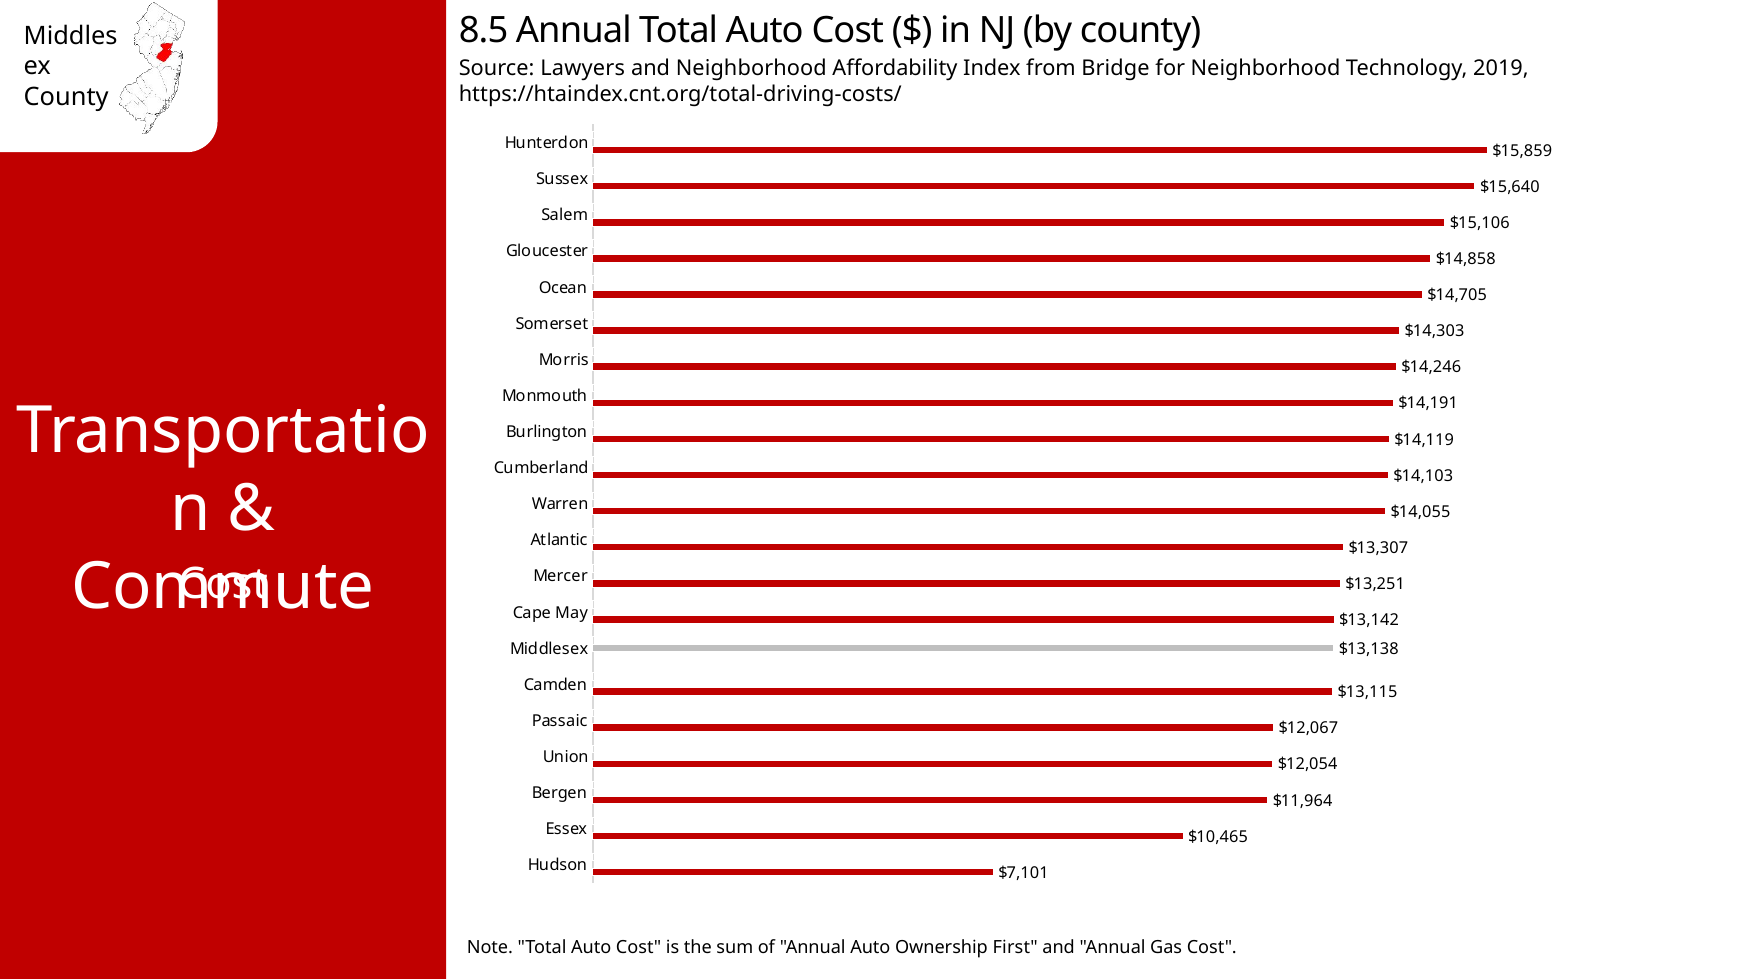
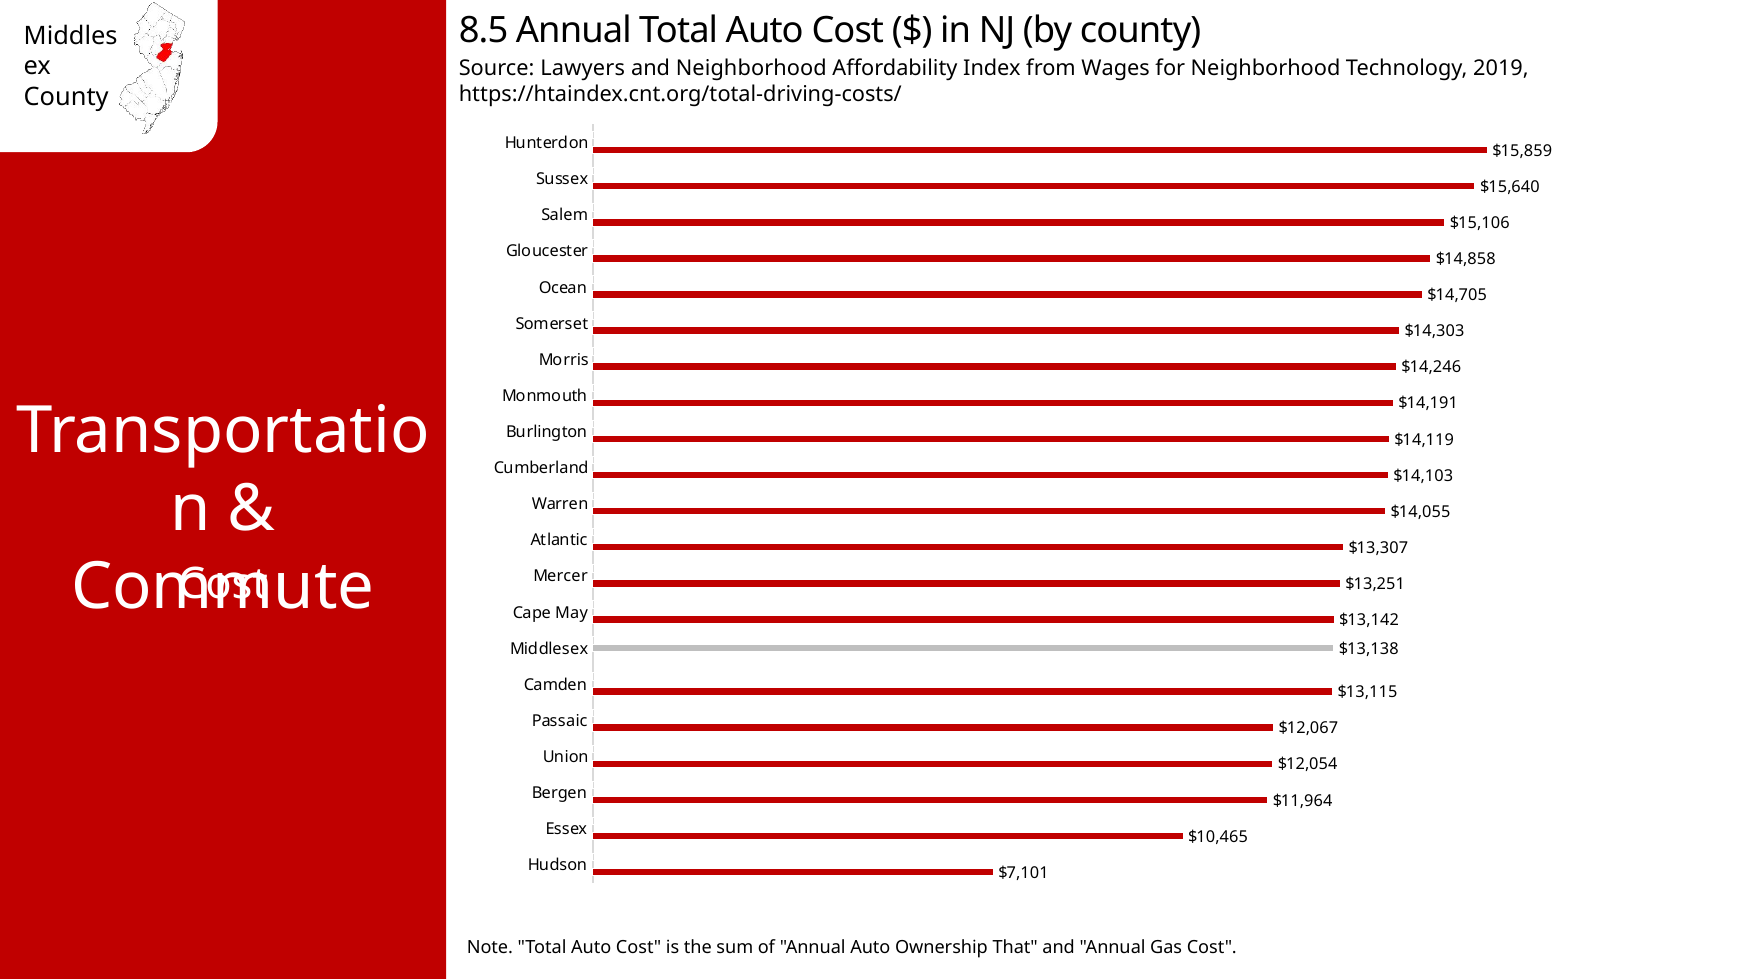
Bridge: Bridge -> Wages (1116, 68)
First: First -> That (1015, 948)
